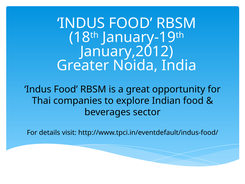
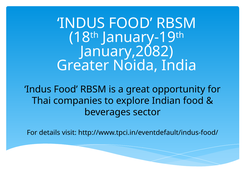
January,2012: January,2012 -> January,2082 (127, 51)
